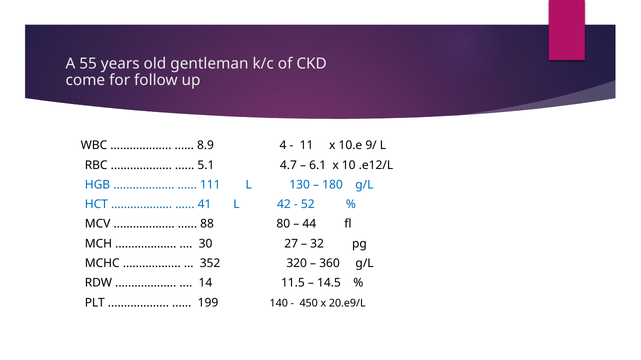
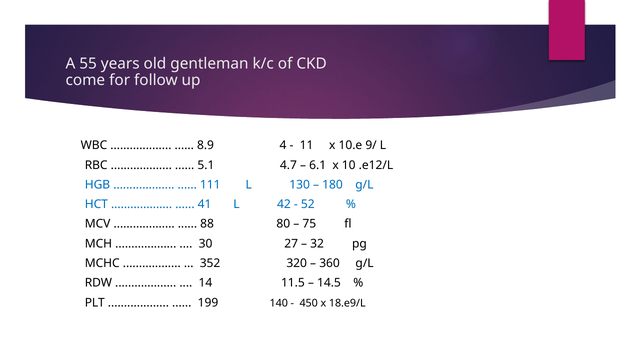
44: 44 -> 75 (309, 224)
20.e9/L: 20.e9/L -> 18.e9/L (347, 303)
